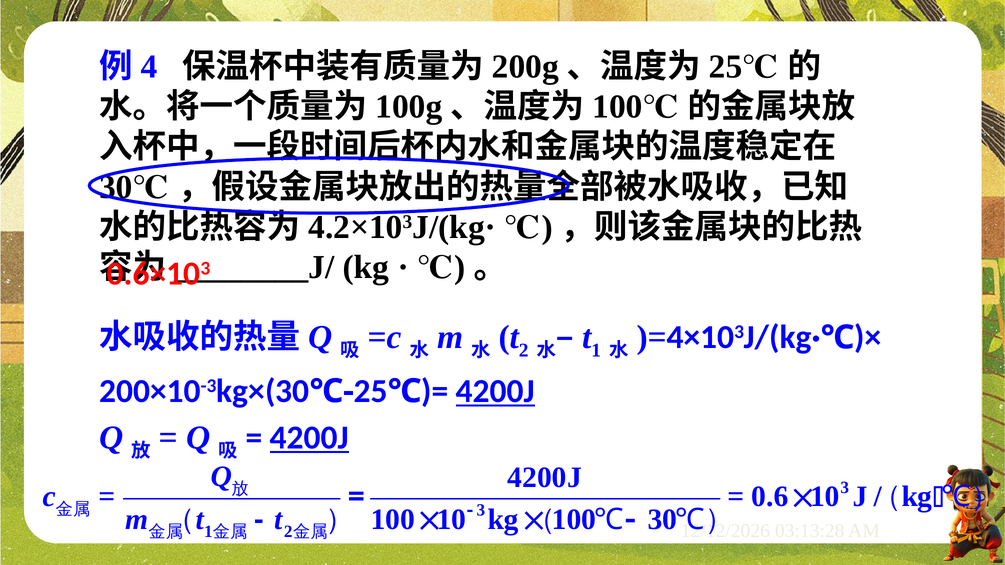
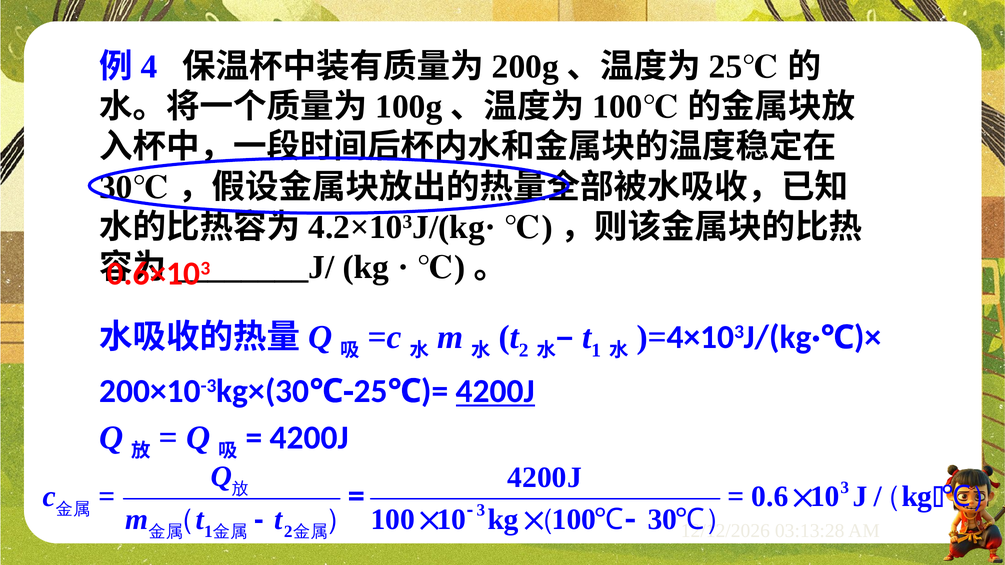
4200J underline: present -> none (309, 438)
